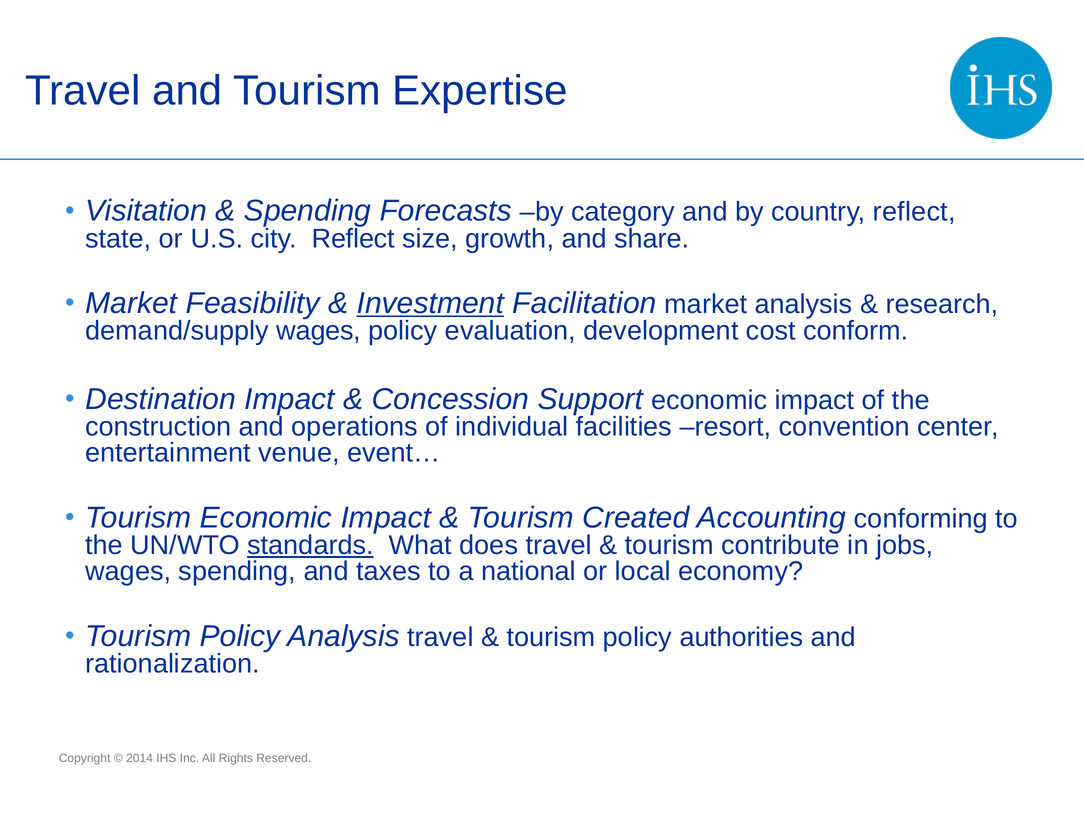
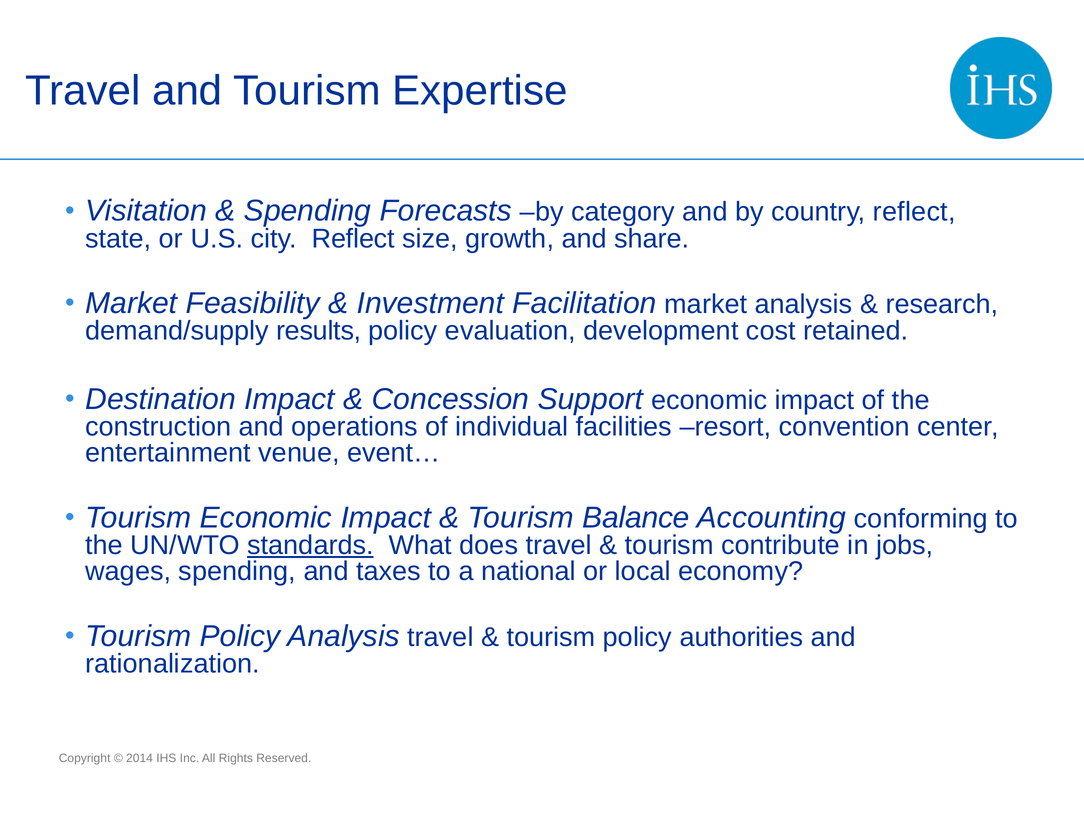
Investment underline: present -> none (430, 303)
demand/supply wages: wages -> results (319, 331)
conform: conform -> retained (856, 331)
Created: Created -> Balance (636, 518)
